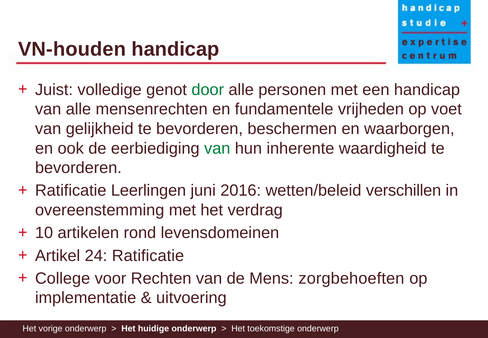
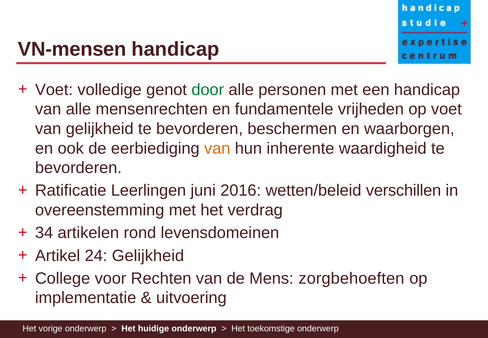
VN-houden: VN-houden -> VN-mensen (72, 49)
Juist: Juist -> Voet (54, 90)
van colour: green -> orange (217, 148)
10: 10 -> 34 (44, 233)
24 Ratificatie: Ratificatie -> Gelijkheid (148, 256)
